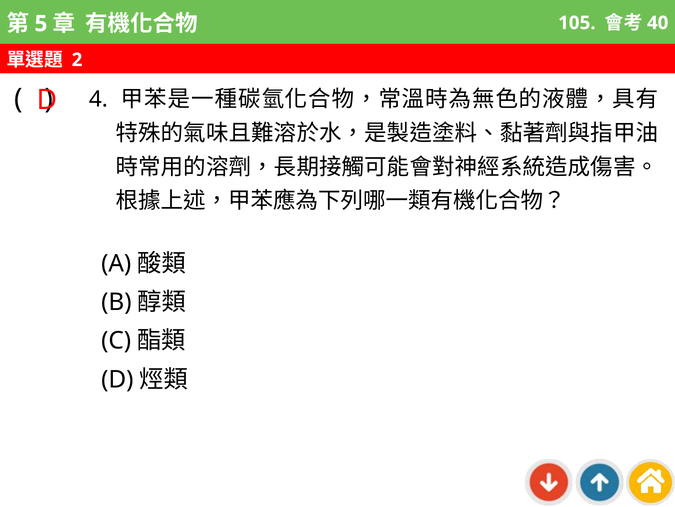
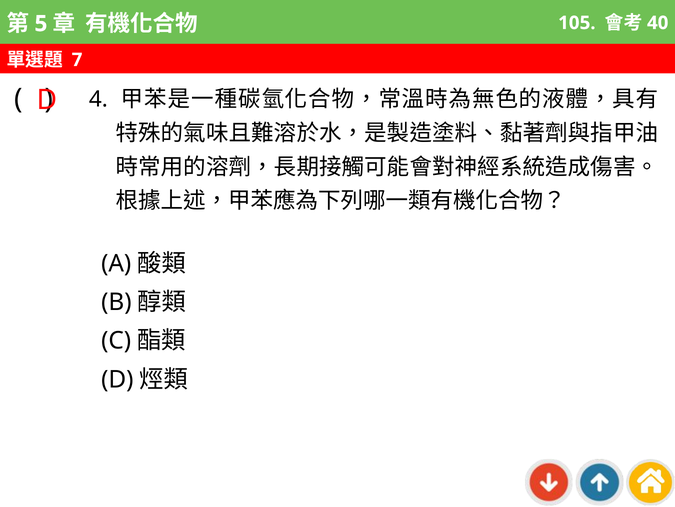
2: 2 -> 7 (77, 60)
